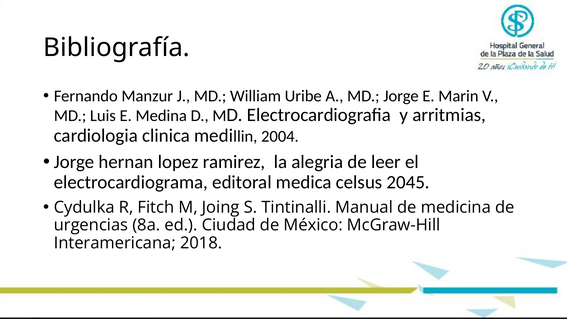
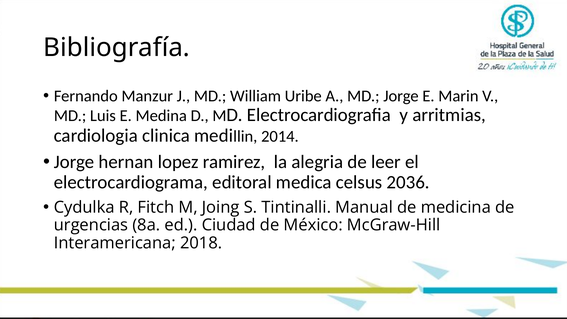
2004: 2004 -> 2014 (280, 136)
2045: 2045 -> 2036 (408, 182)
